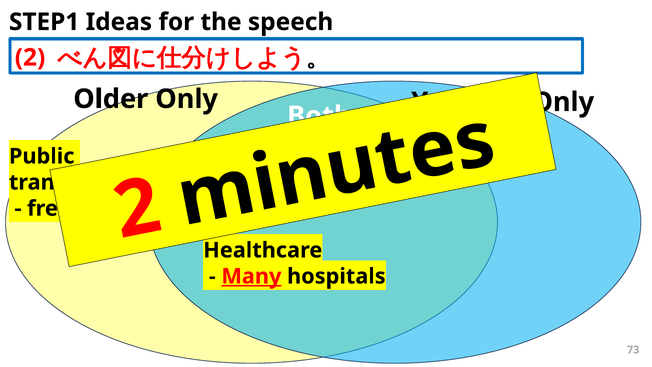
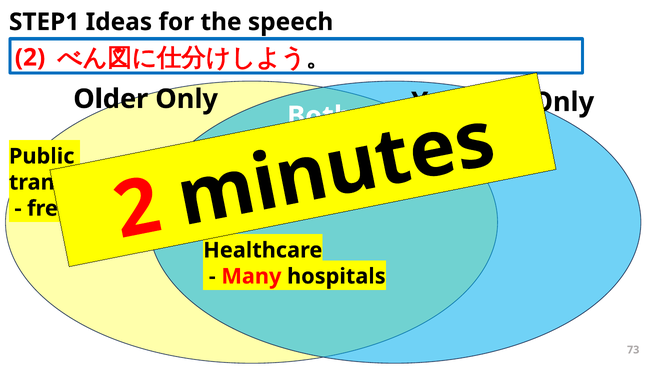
Many underline: present -> none (251, 276)
